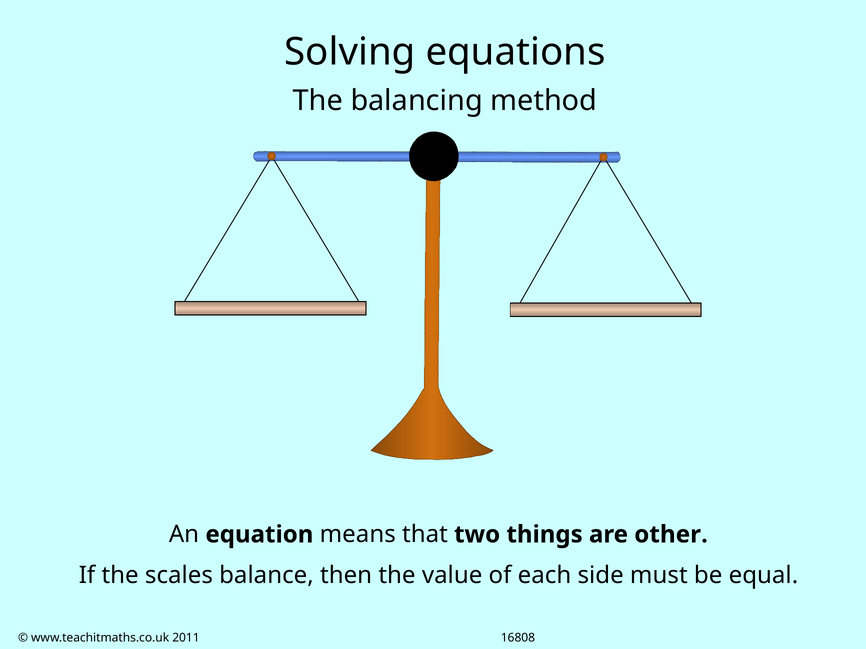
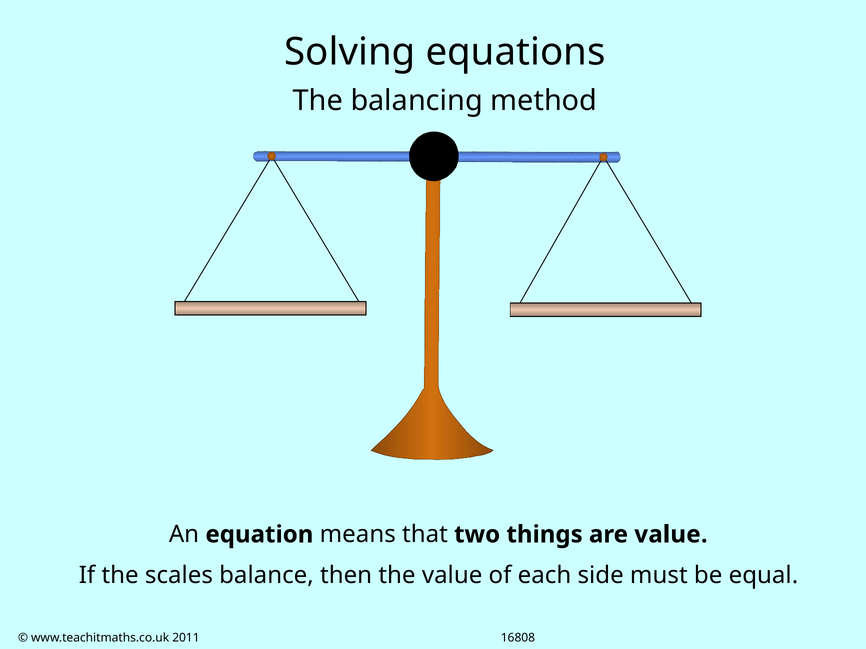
are other: other -> value (671, 535)
